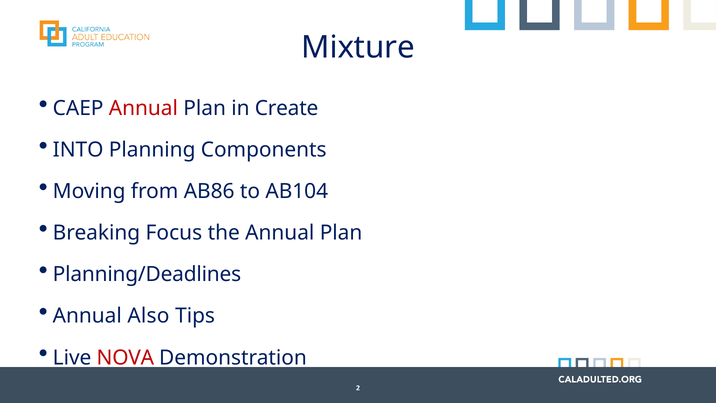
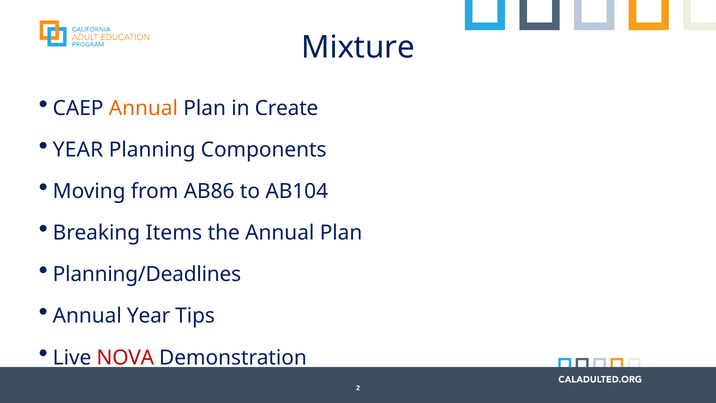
Annual colour: red -> orange (143, 108)
INTO: INTO -> YEAR (78, 150)
Focus: Focus -> Items (174, 233)
Annual Also: Also -> Year (149, 316)
